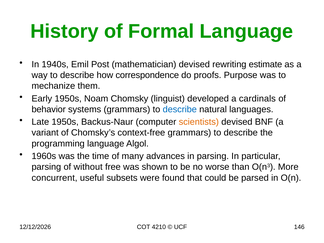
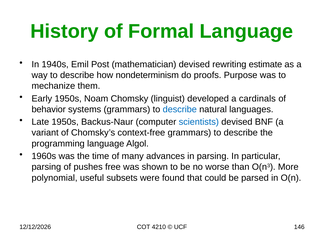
correspondence: correspondence -> nondeterminism (147, 75)
scientists colour: orange -> blue (199, 122)
without: without -> pushes (88, 167)
concurrent: concurrent -> polynomial (55, 178)
